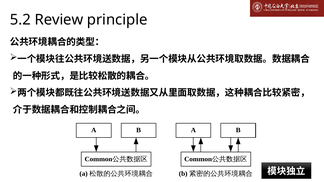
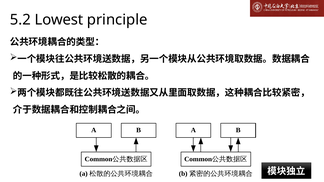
Review: Review -> Lowest (59, 20)
